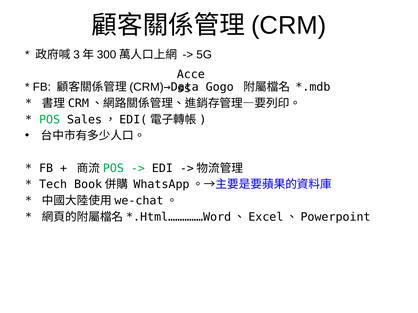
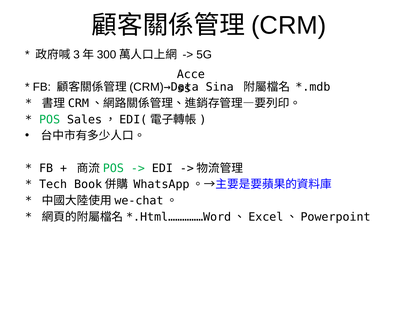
Gogo: Gogo -> Sina (220, 87)
